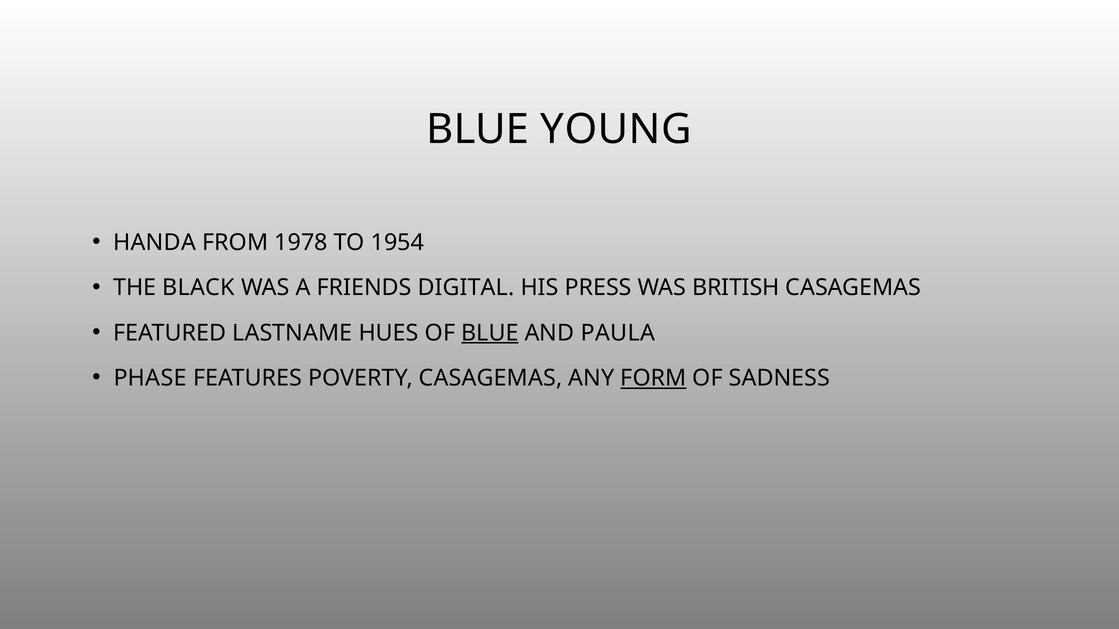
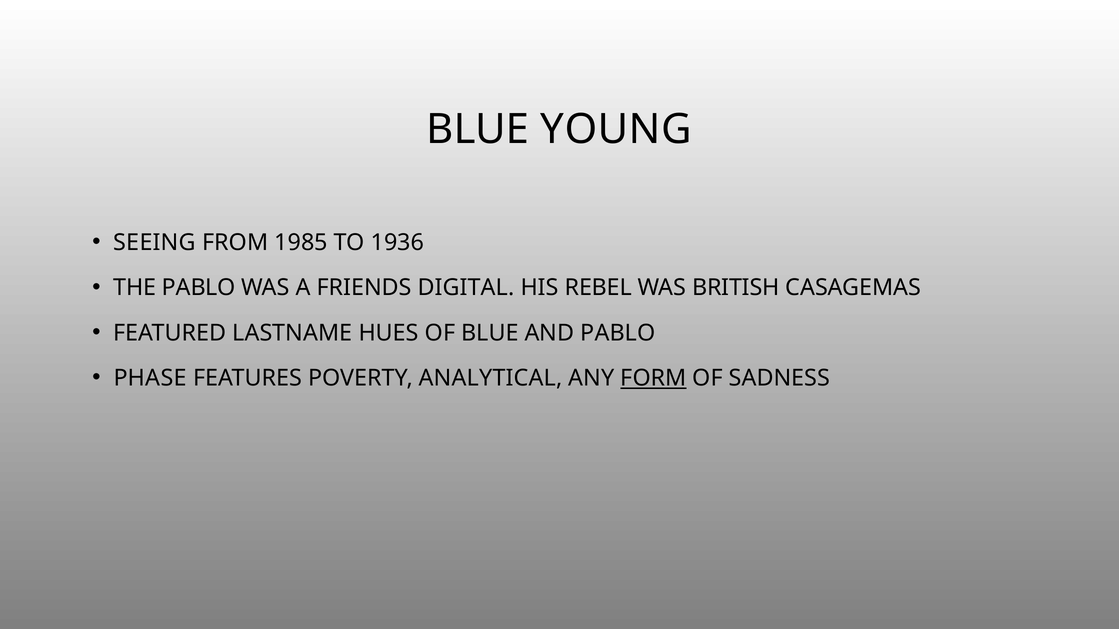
HANDA: HANDA -> SEEING (155, 243)
1978: 1978 -> 1985 (301, 243)
1954: 1954 -> 1936 (397, 243)
THE BLACK: BLACK -> PABLO (199, 288)
PRESS: PRESS -> REBEL (598, 288)
BLUE underline: present -> none (490, 333)
AND PAULA: PAULA -> PABLO (618, 333)
POVERTY CASAGEMAS: CASAGEMAS -> ANALYTICAL (491, 378)
